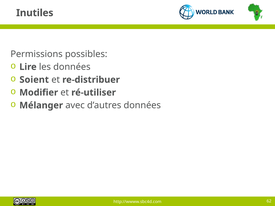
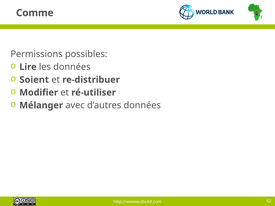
Inutiles: Inutiles -> Comme (35, 13)
